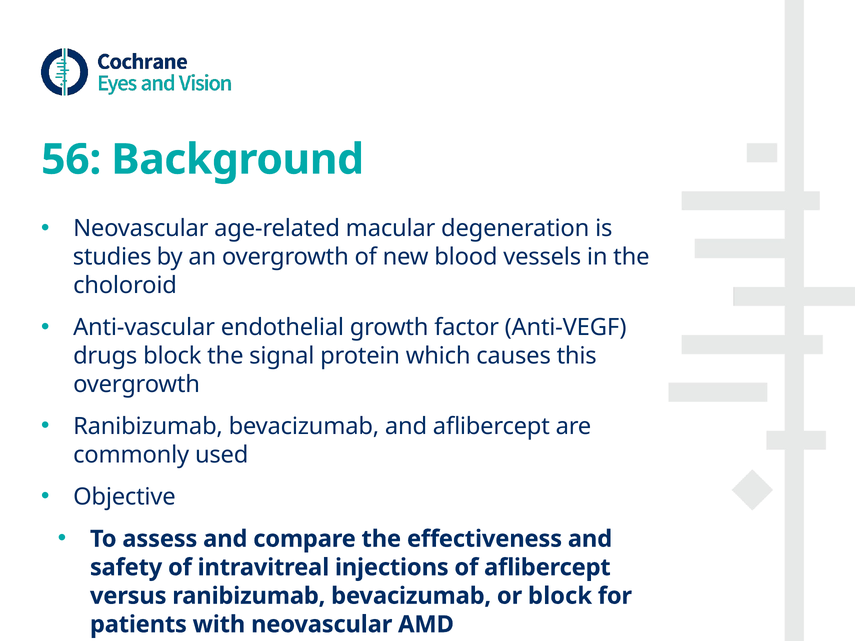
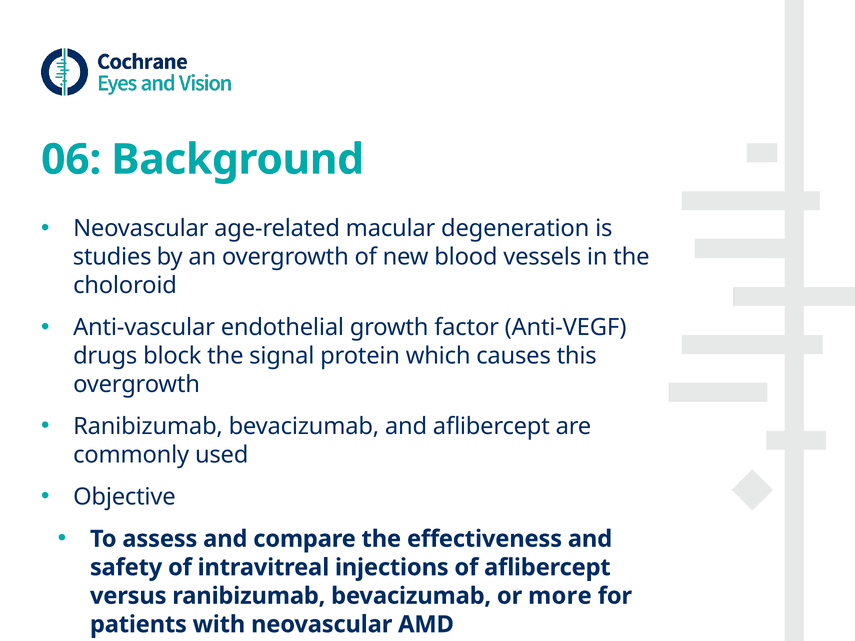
56: 56 -> 06 (71, 160)
or block: block -> more (560, 596)
